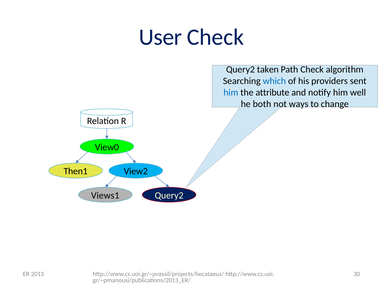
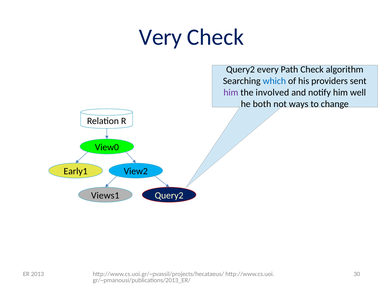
User: User -> Very (160, 37)
taken: taken -> every (268, 70)
him colour: blue -> purple (231, 93)
attribute: attribute -> involved (272, 93)
Then1: Then1 -> Early1 (76, 171)
